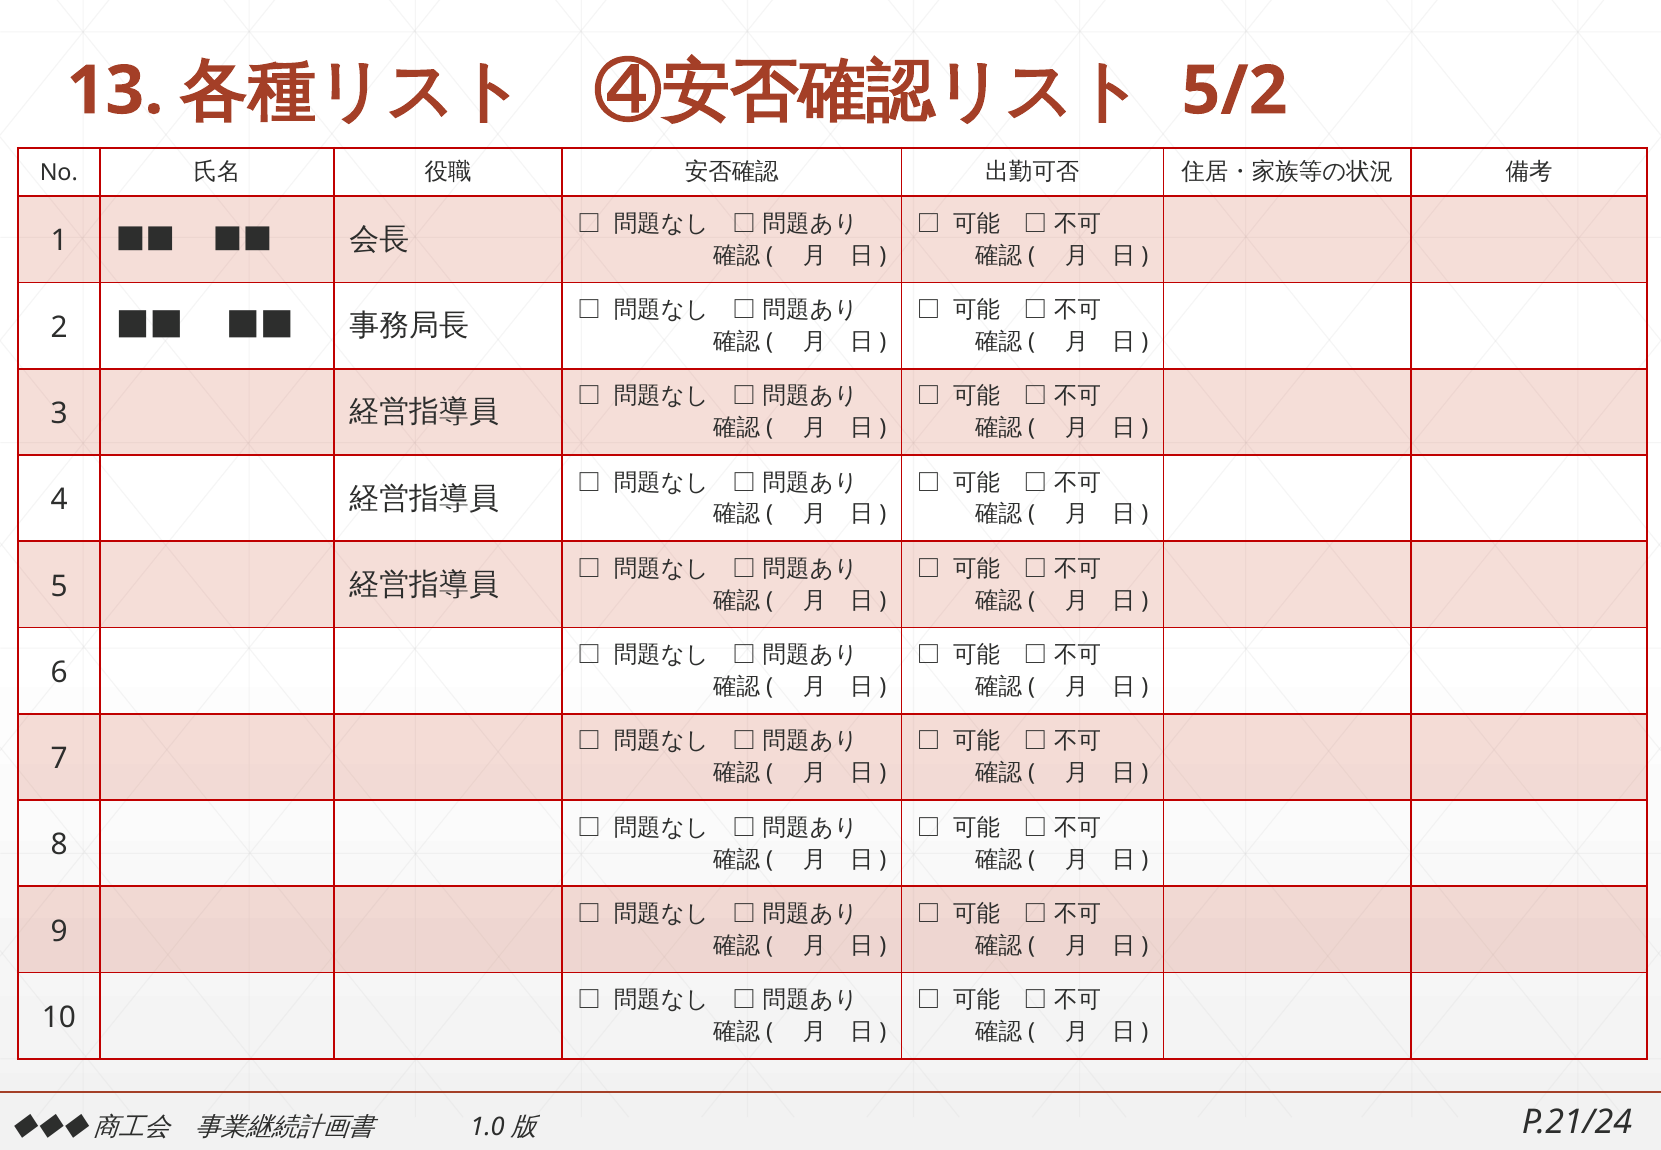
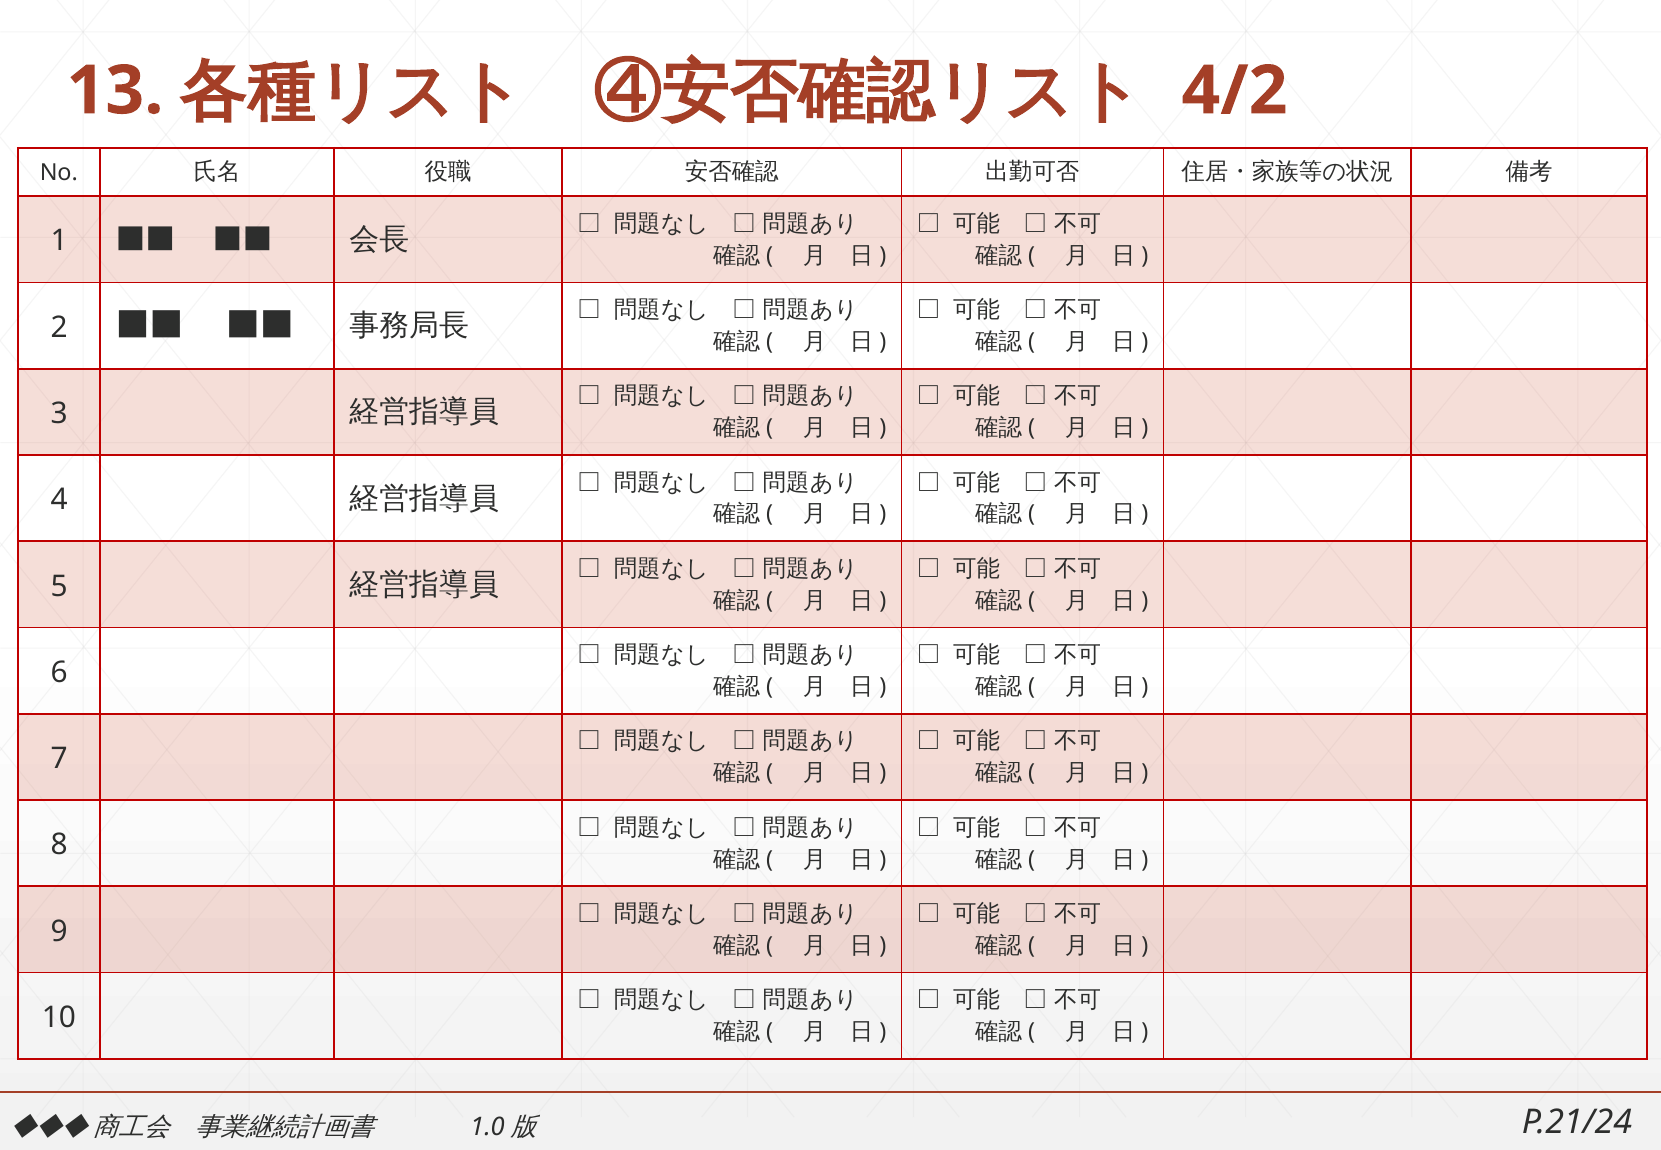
5/2: 5/2 -> 4/2 (1234, 91)
